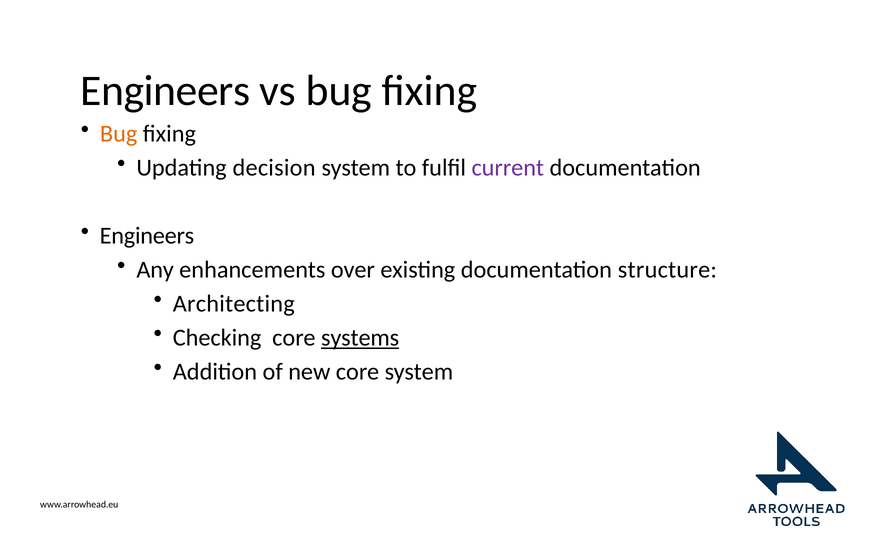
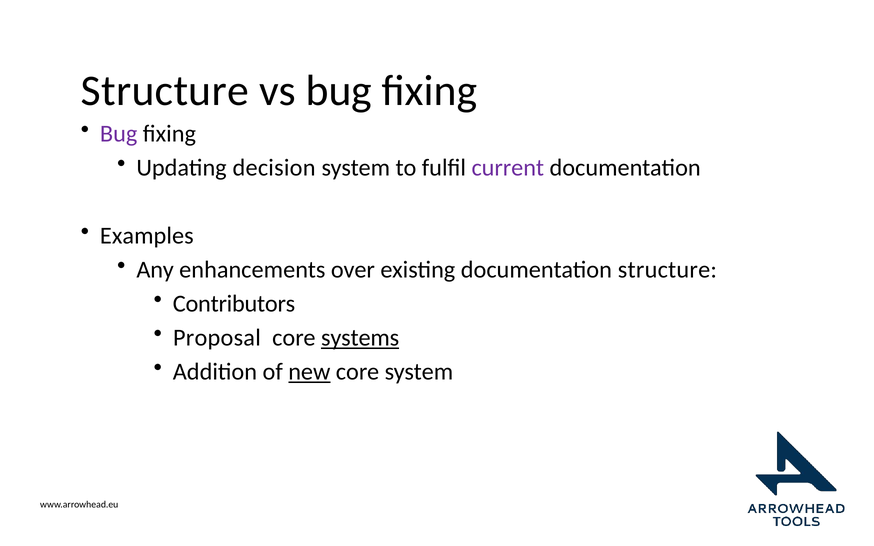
Engineers: Engineers -> Structure (165, 91)
Bug colour: orange -> purple (119, 134)
Engineers: Engineers -> Examples (147, 236)
Architecting: Architecting -> Contributors (234, 304)
Checking: Checking -> Proposal (217, 338)
new underline: none -> present (309, 372)
